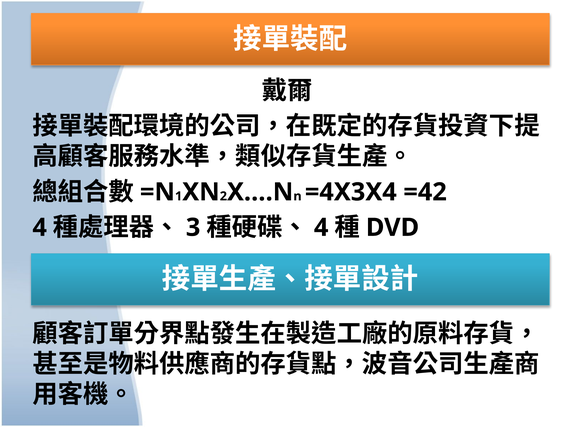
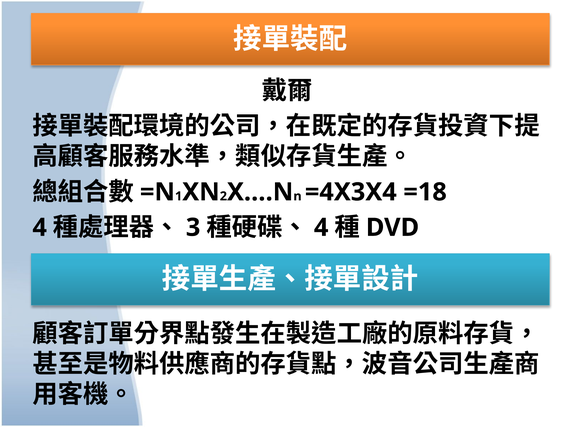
=42: =42 -> =18 (425, 192)
